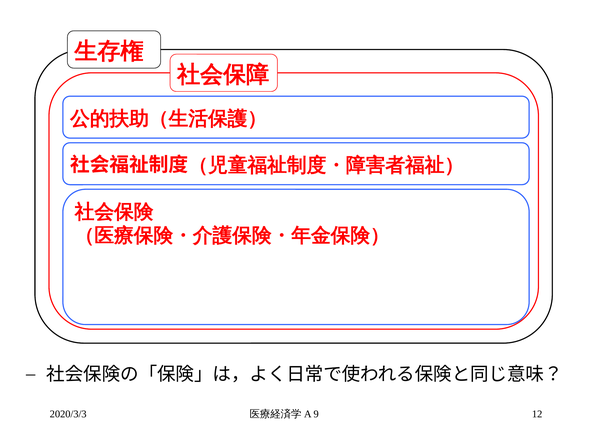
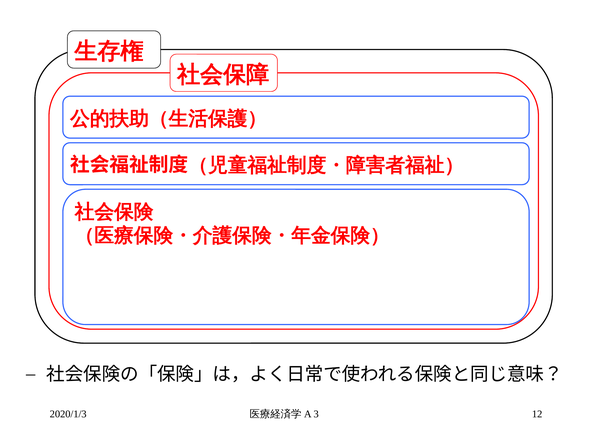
2020/3/3: 2020/3/3 -> 2020/1/3 (68, 414)
9: 9 -> 3 (316, 414)
